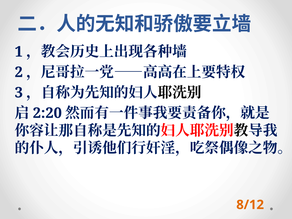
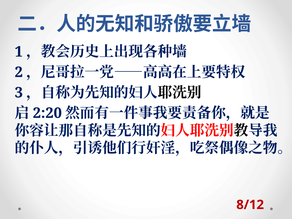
8/12 colour: orange -> red (250, 205)
